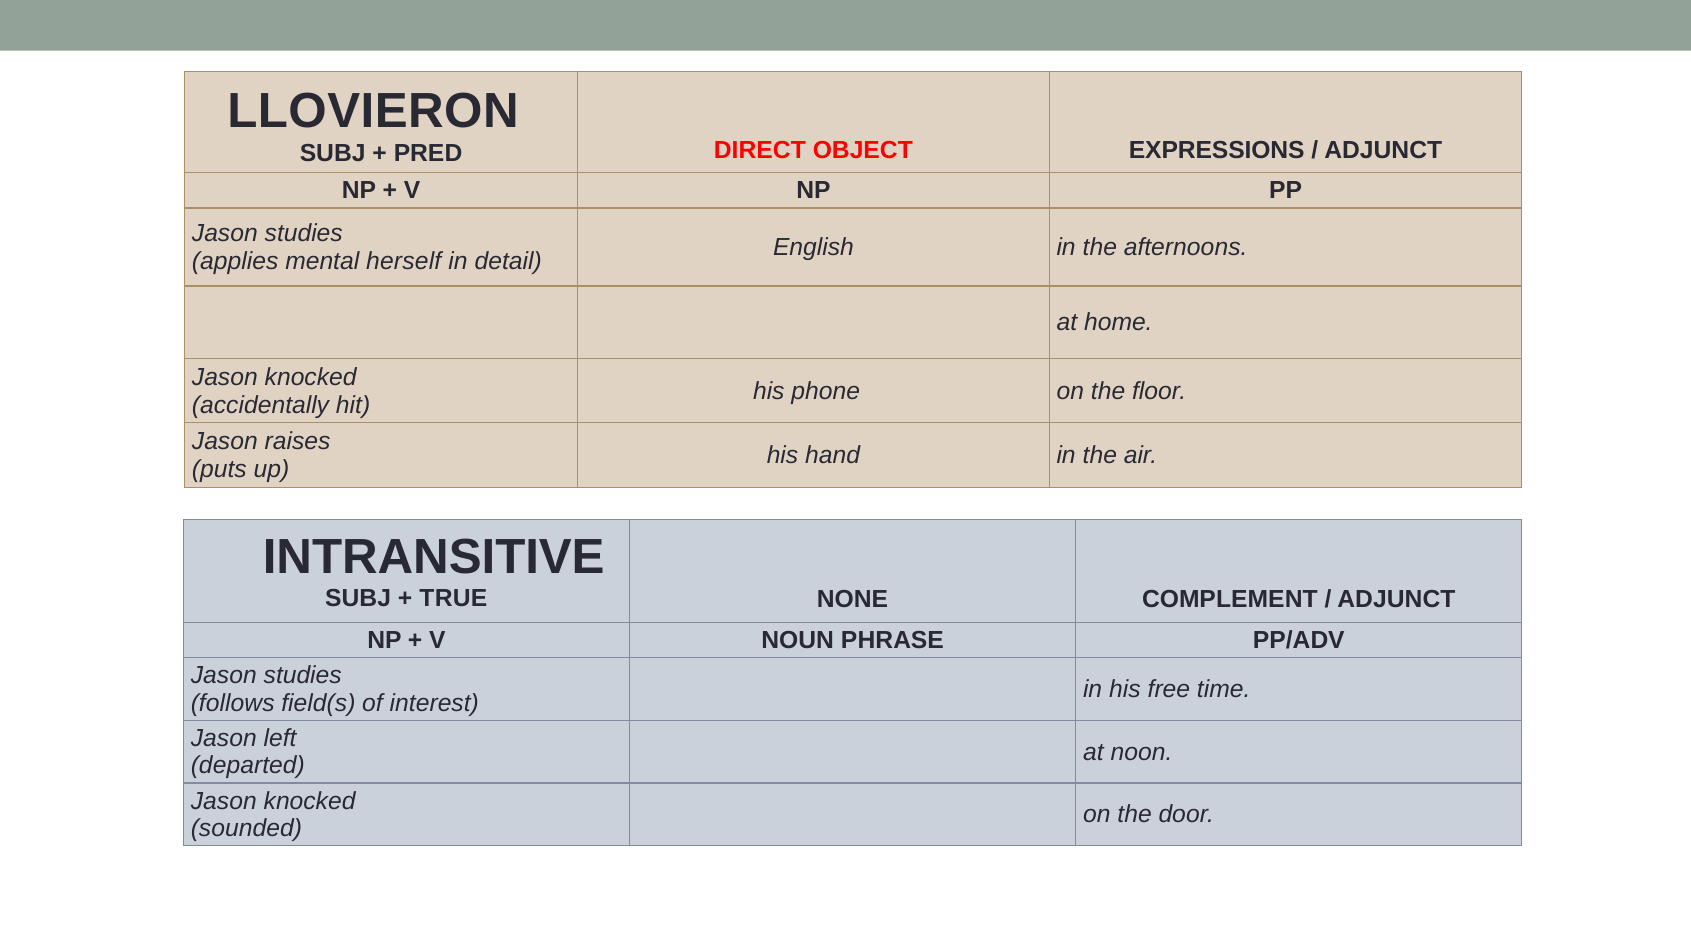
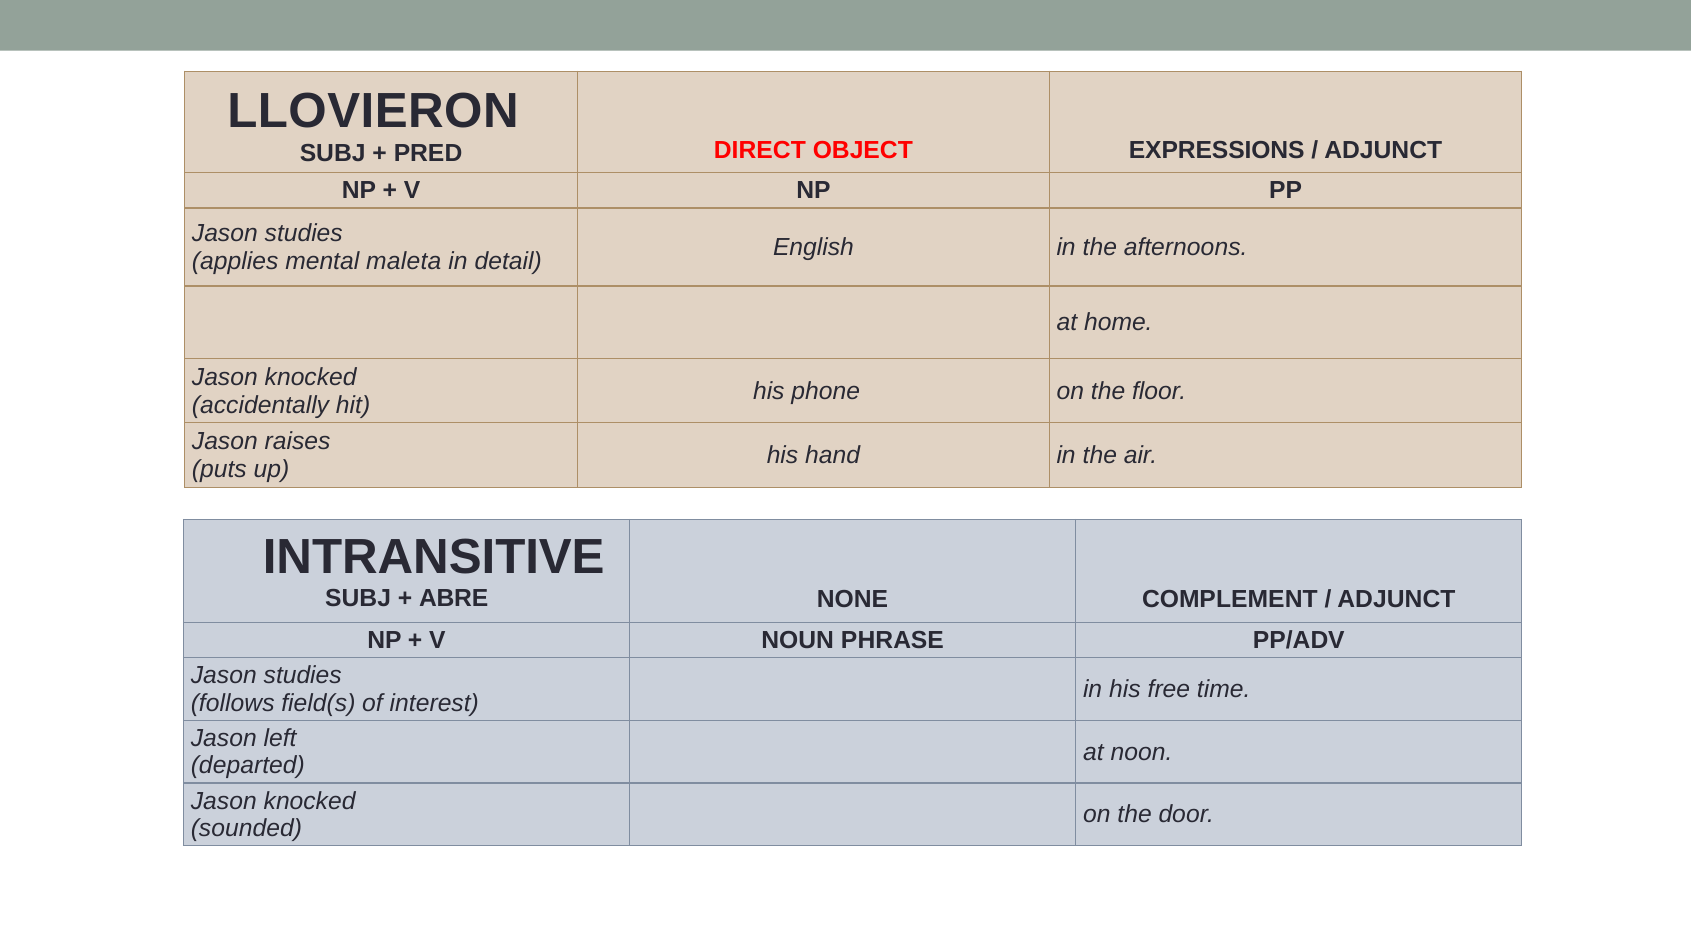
herself: herself -> maleta (404, 261)
TRUE: TRUE -> ABRE (454, 599)
